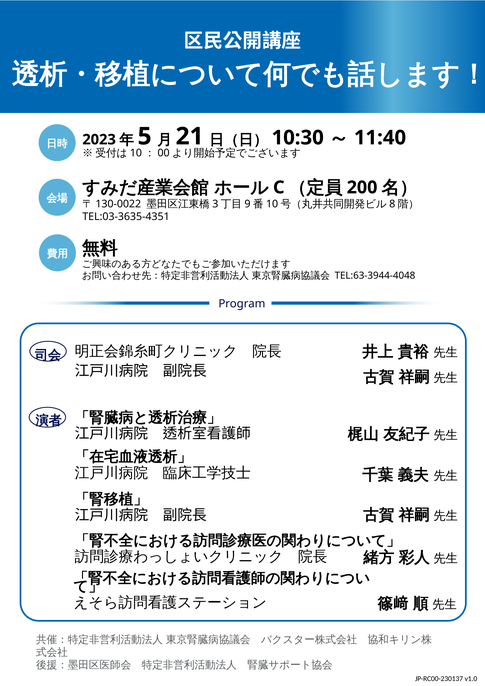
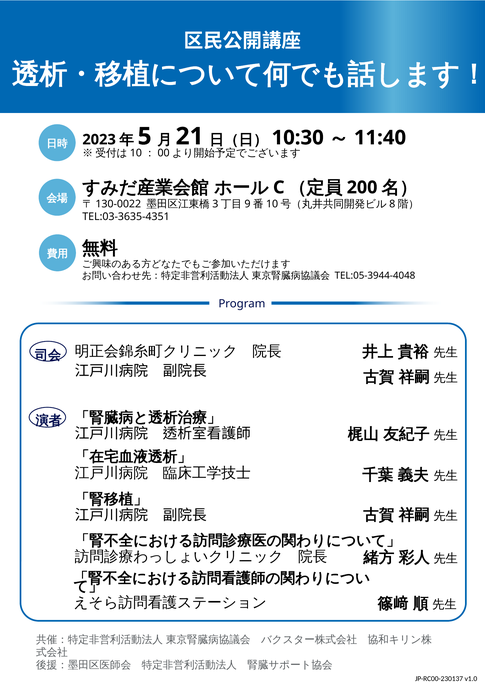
TEL:63-3944-4048: TEL:63-3944-4048 -> TEL:05-3944-4048 (375, 276)
